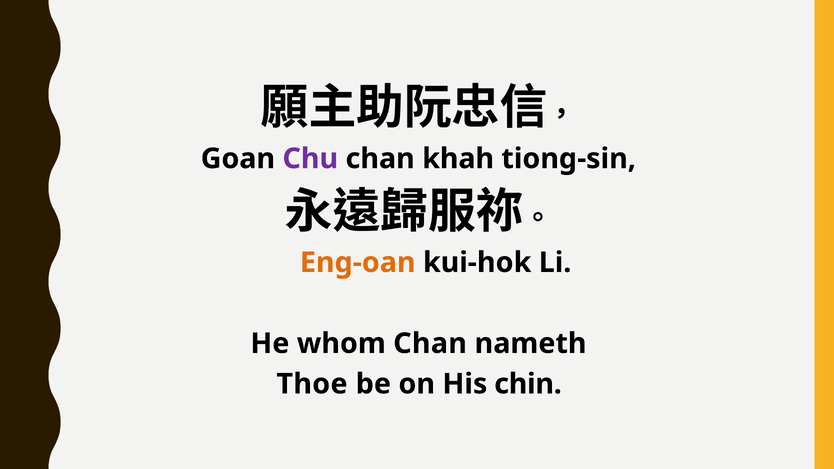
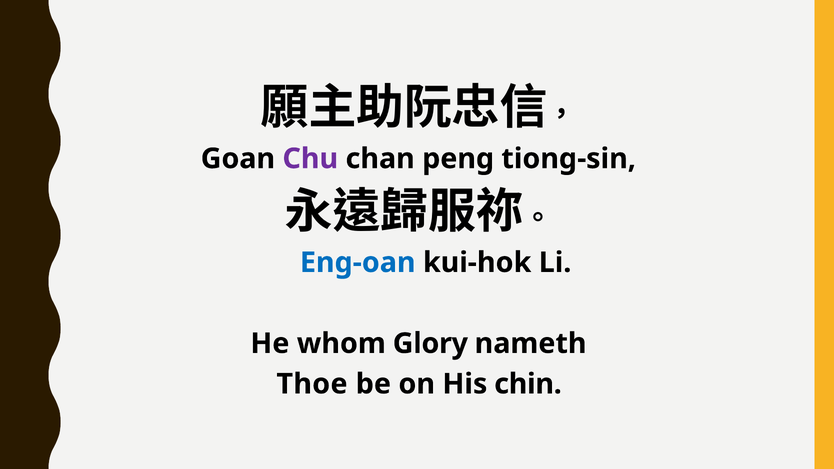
khah: khah -> peng (458, 159)
Eng-oan colour: orange -> blue (358, 263)
whom Chan: Chan -> Glory (430, 344)
